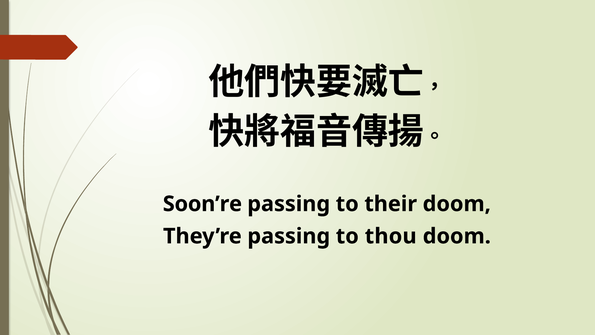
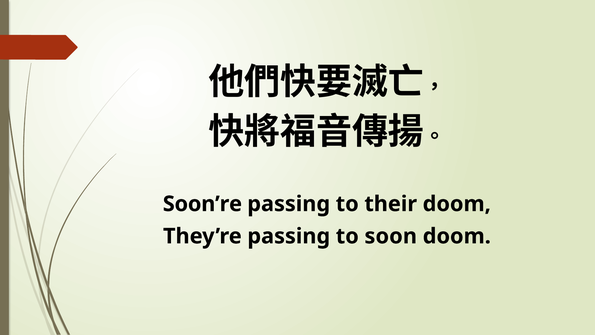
thou: thou -> soon (391, 236)
